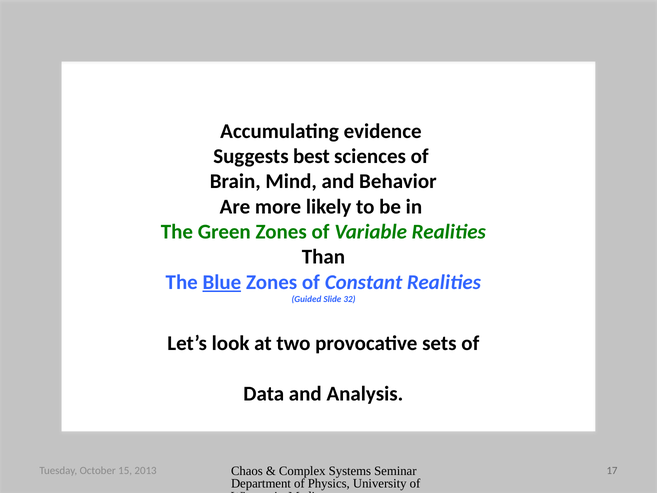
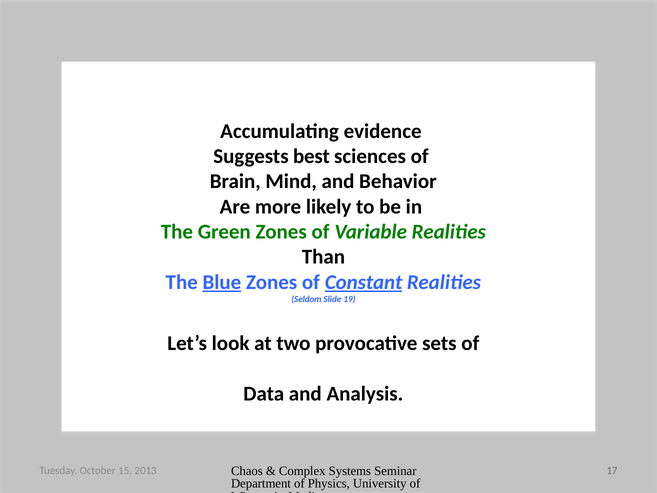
Constant underline: none -> present (364, 282)
Guided: Guided -> Seldom (306, 299)
32: 32 -> 19 (349, 299)
